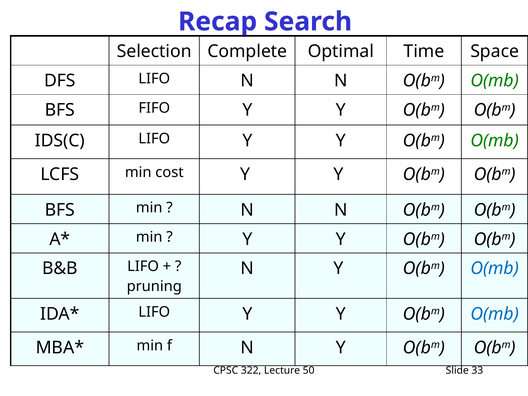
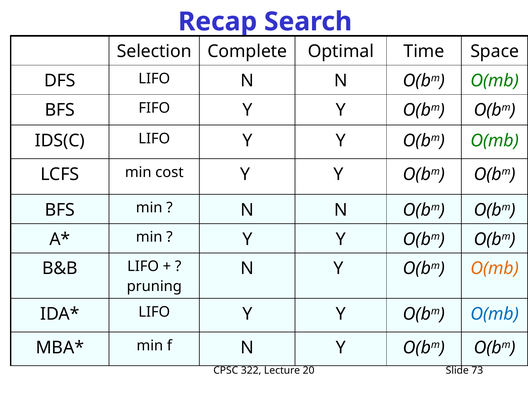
O(mb colour: blue -> orange (495, 269)
50: 50 -> 20 (309, 370)
33: 33 -> 73 (477, 370)
